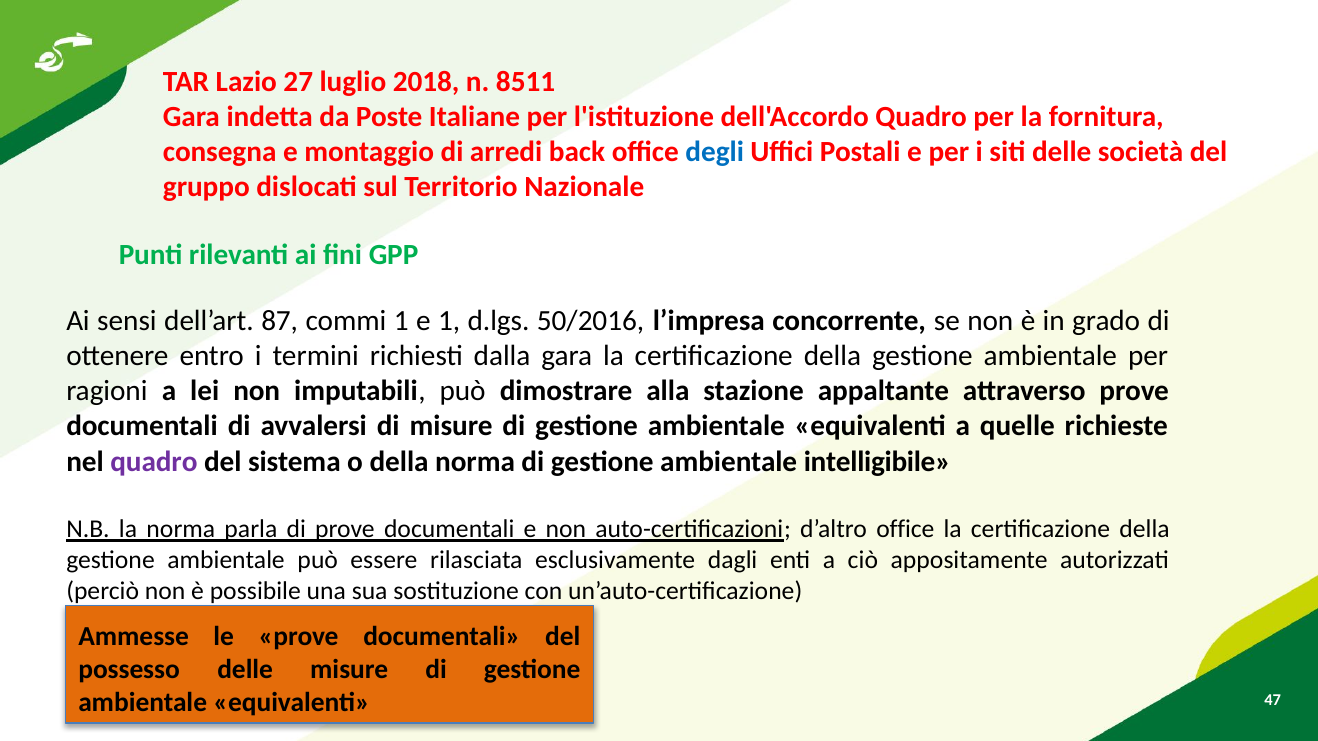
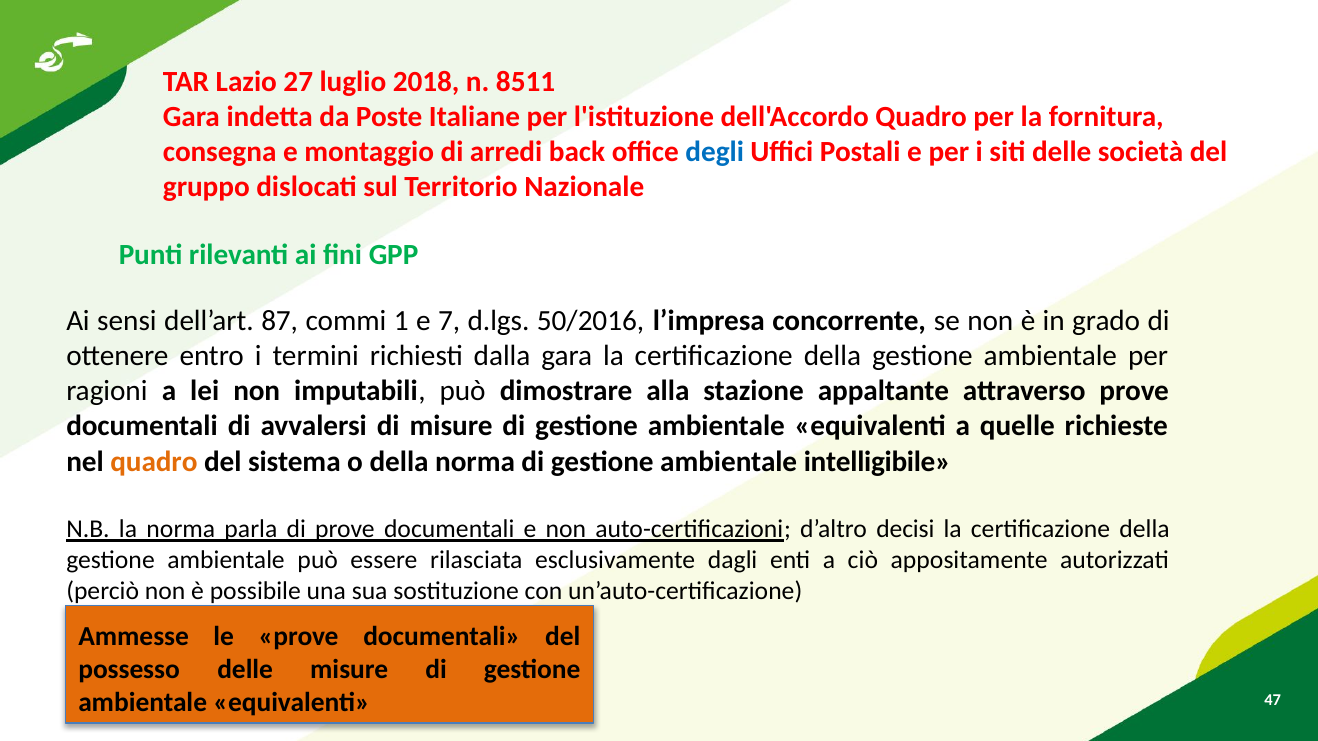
e 1: 1 -> 7 (449, 321)
quadro colour: purple -> orange (154, 462)
d’altro office: office -> decisi (905, 529)
